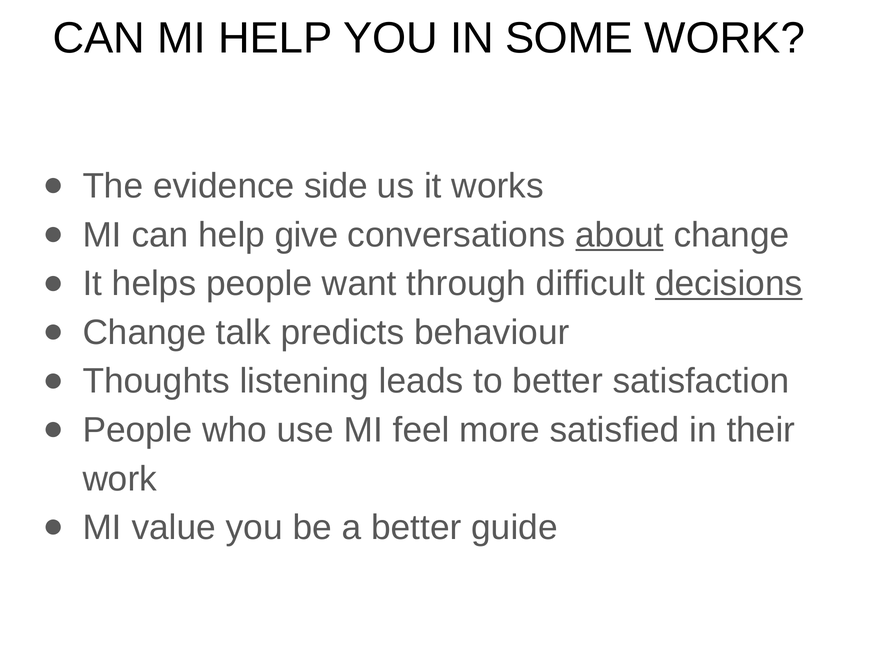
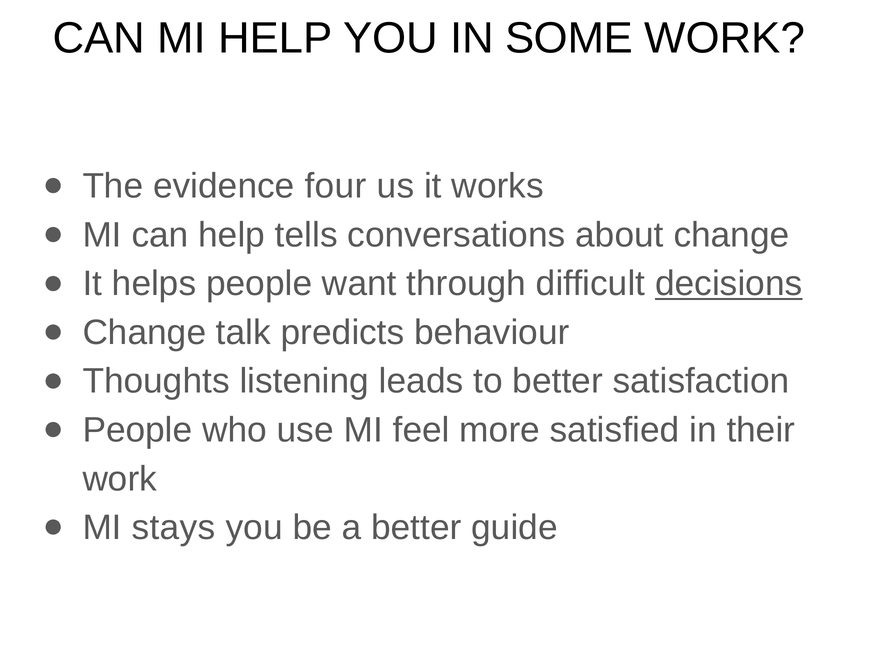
side: side -> four (336, 186)
give: give -> tells (306, 235)
about underline: present -> none (619, 235)
value: value -> stays (174, 527)
